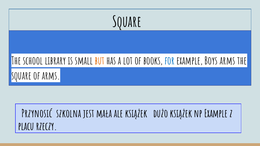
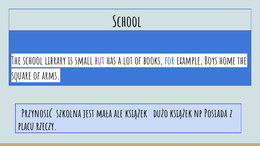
Square: Square -> School (127, 22)
but colour: orange -> purple (100, 61)
Boys arms: arms -> home (228, 61)
np Example: Example -> Posiada (216, 114)
